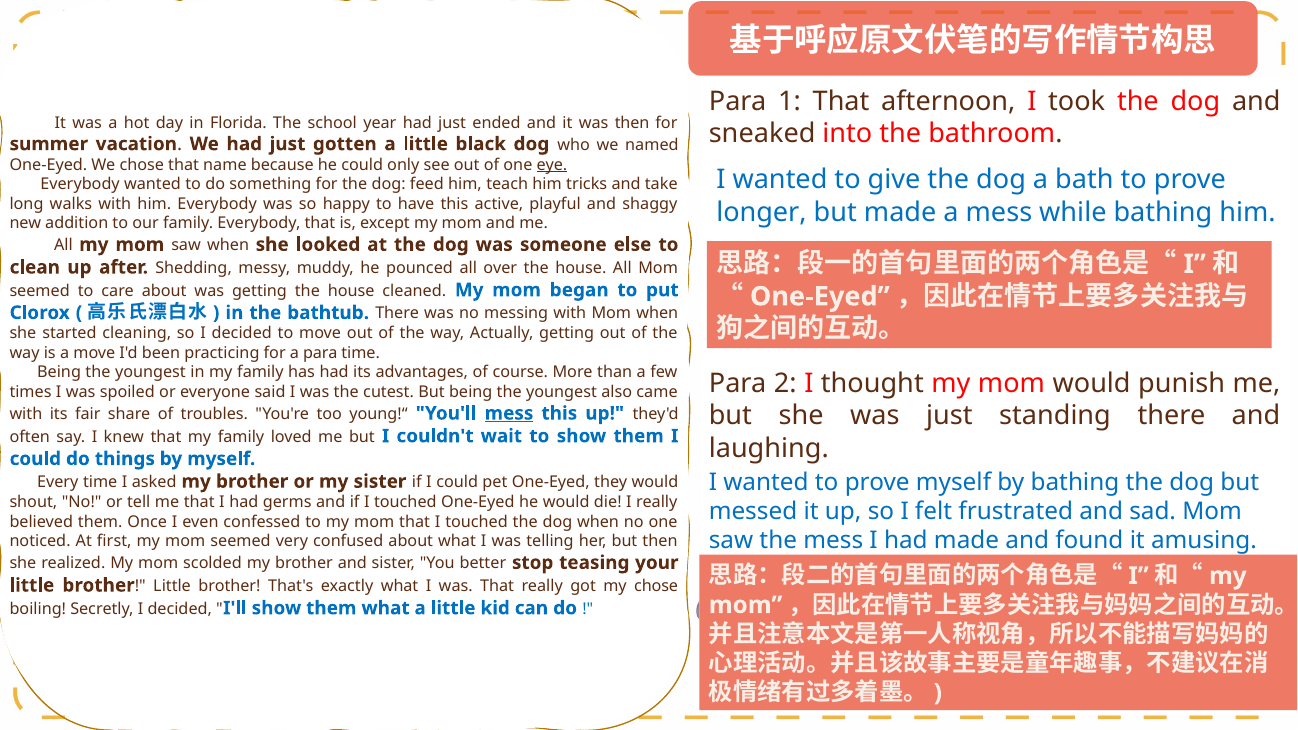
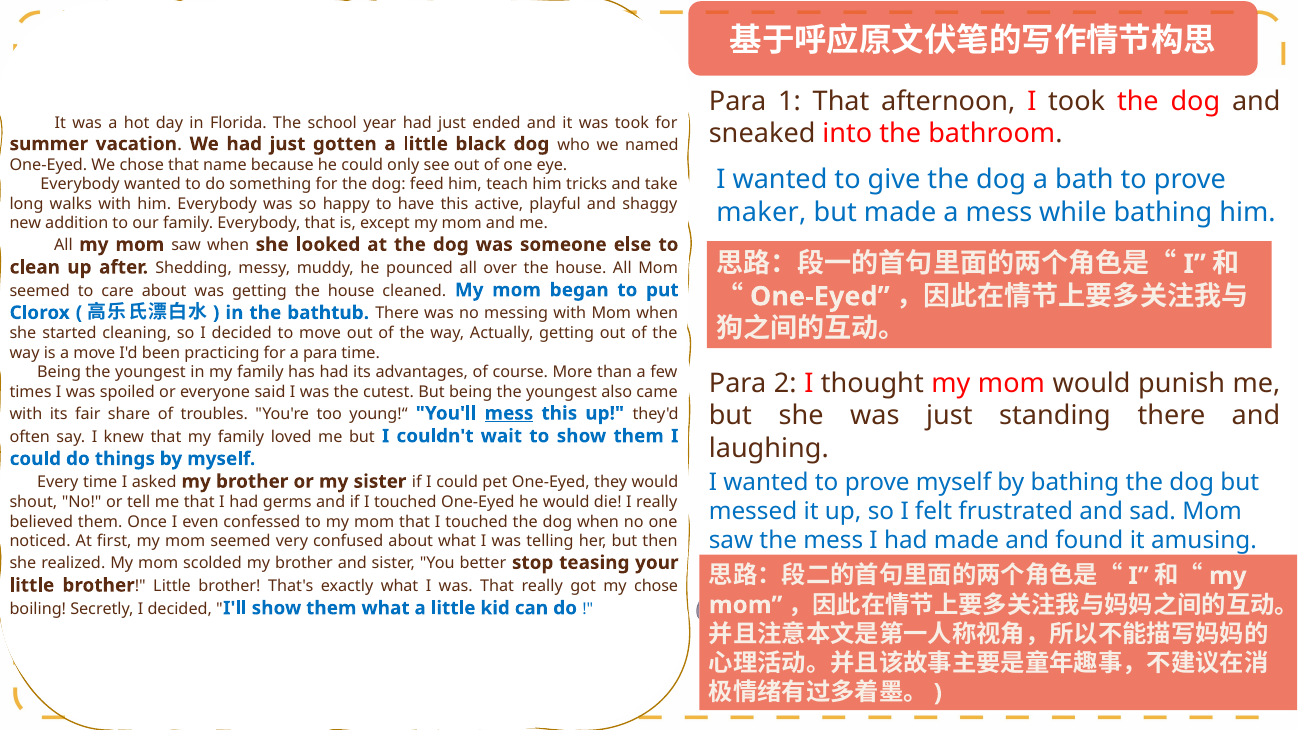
was then: then -> took (632, 123)
eye underline: present -> none (552, 165)
longer: longer -> maker (761, 212)
